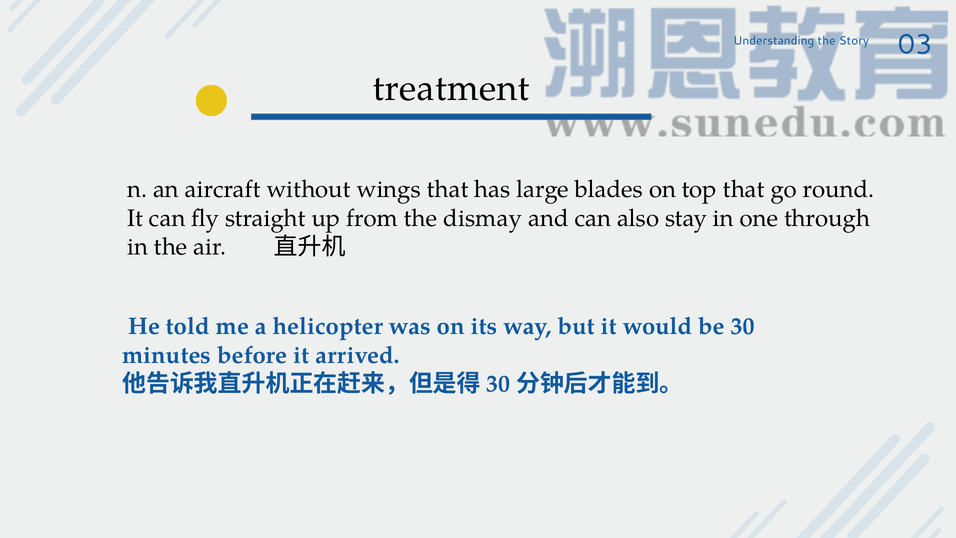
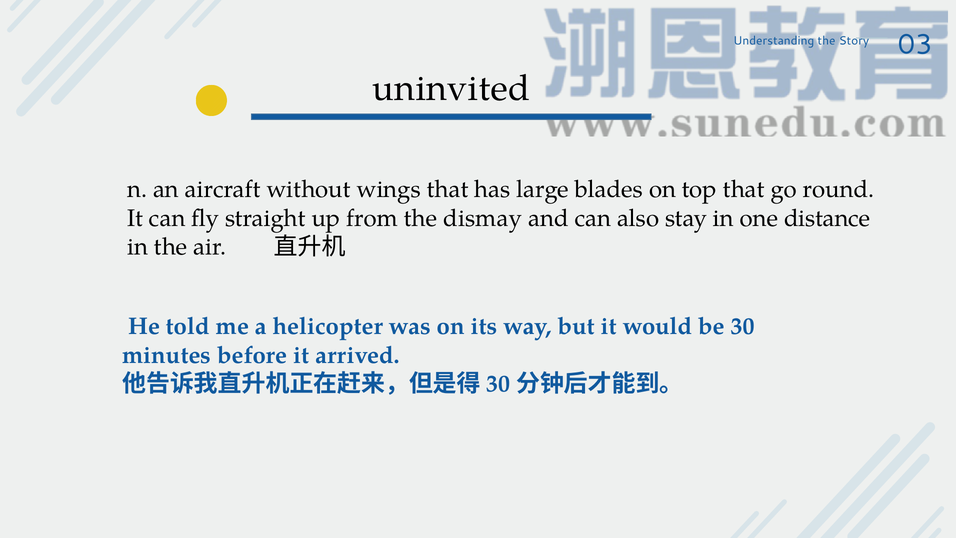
treatment: treatment -> uninvited (451, 88)
through: through -> distance (827, 218)
